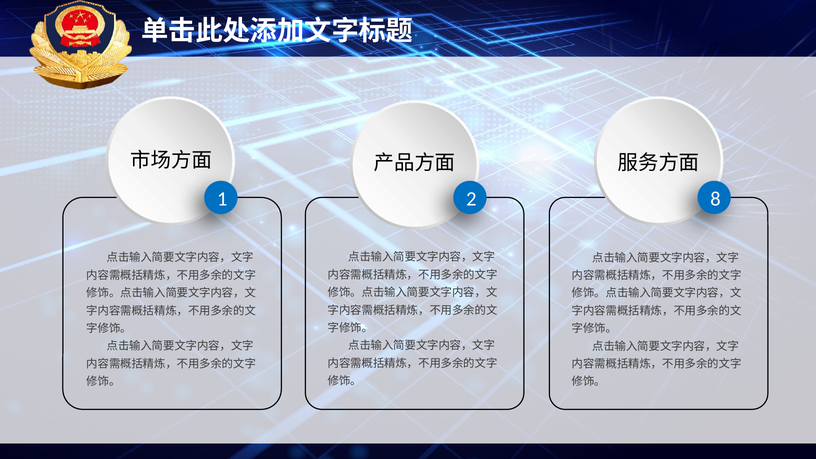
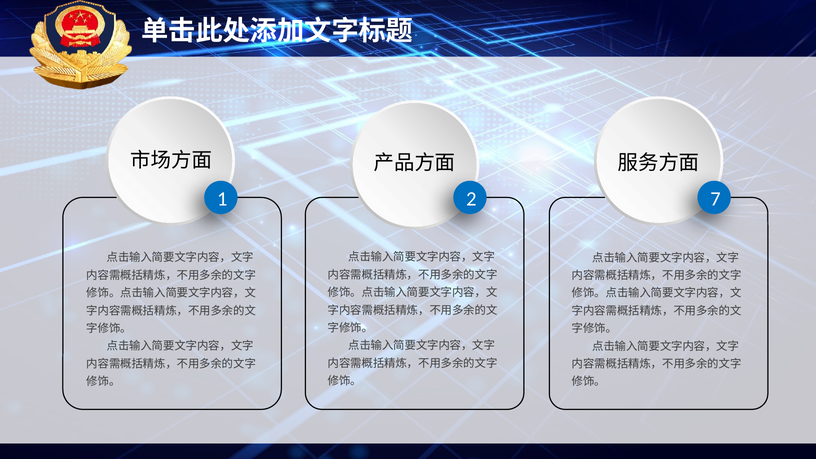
8: 8 -> 7 (715, 199)
